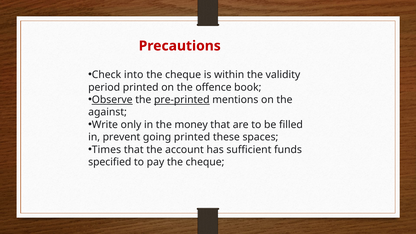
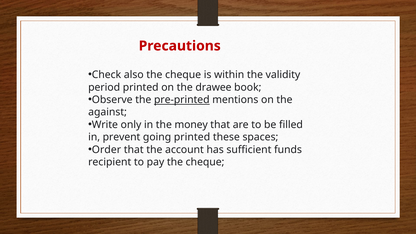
into: into -> also (134, 75)
offence: offence -> drawee (213, 87)
Observe underline: present -> none (112, 100)
Times: Times -> Order (106, 150)
specified: specified -> recipient (110, 162)
